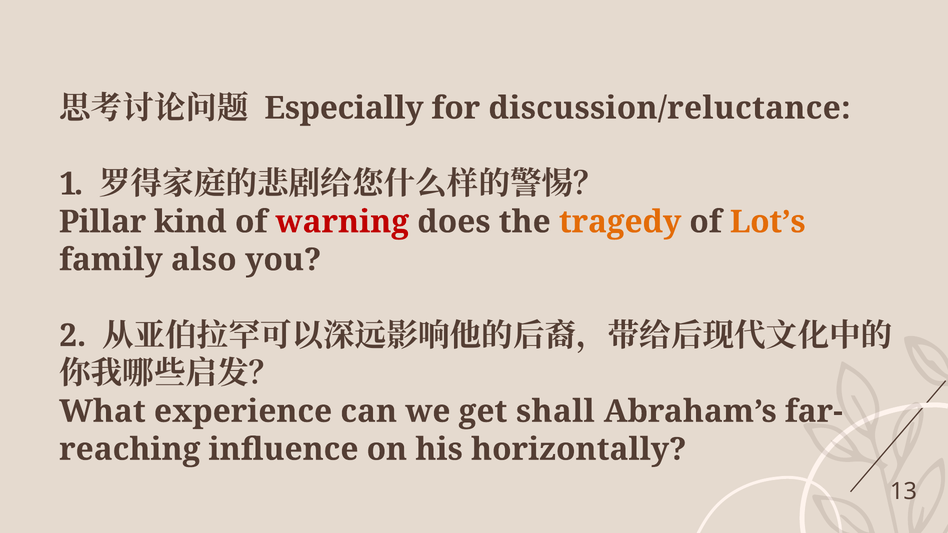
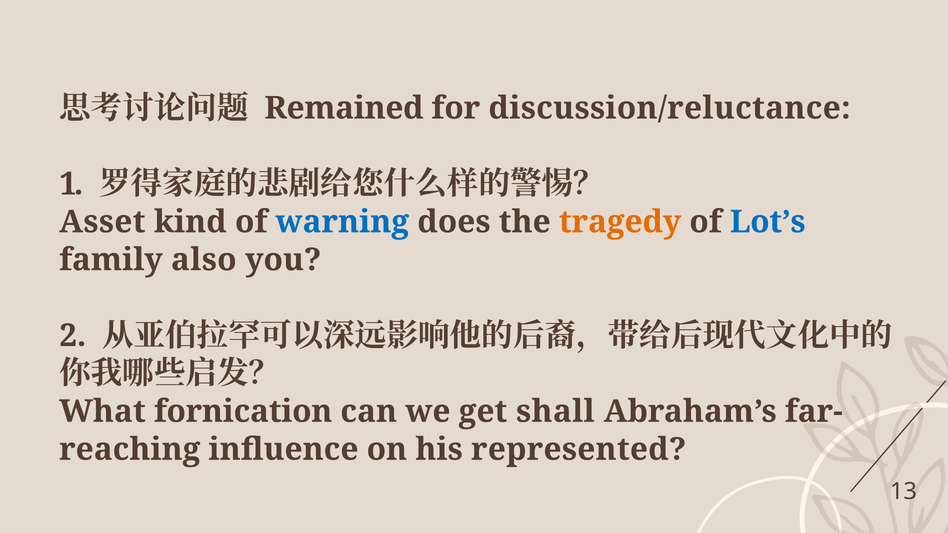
Especially: Especially -> Remained (344, 108)
Pillar: Pillar -> Asset (102, 222)
warning colour: red -> blue (342, 222)
Lot’s colour: orange -> blue (768, 222)
experience: experience -> fornication (243, 412)
horizontally: horizontally -> represented (579, 450)
